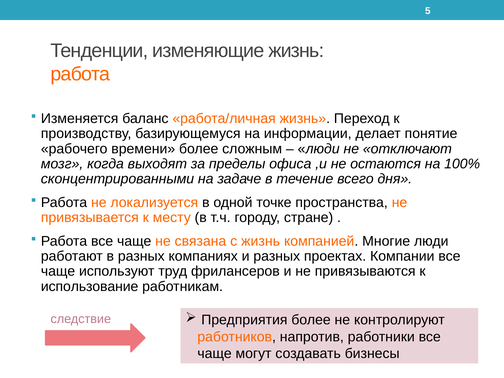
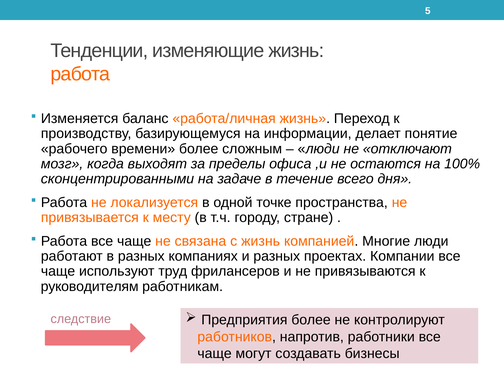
использование: использование -> руководителям (90, 286)
